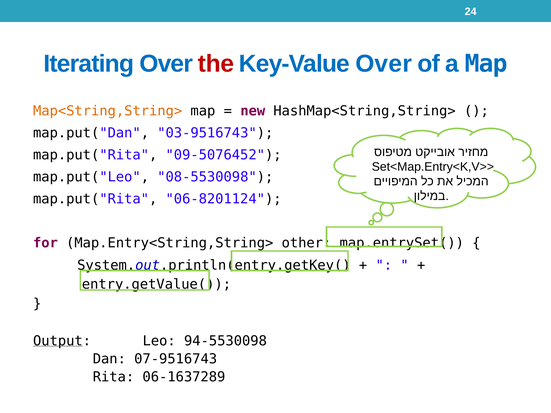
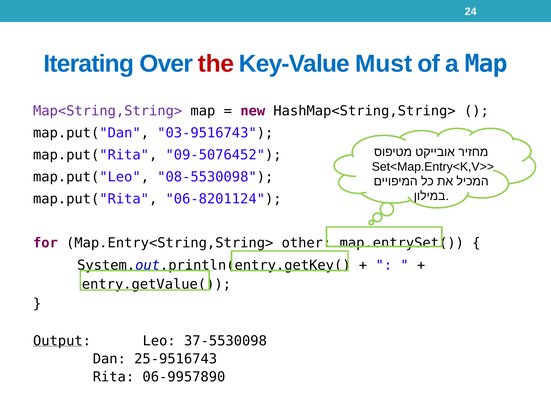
Key-Value Over: Over -> Must (384, 64)
Map<String,String> colour: orange -> purple (108, 111)
94-5530098: 94-5530098 -> 37-5530098 (225, 341)
07-9516743: 07-9516743 -> 25-9516743 (176, 359)
06-1637289: 06-1637289 -> 06-9957890 (184, 377)
